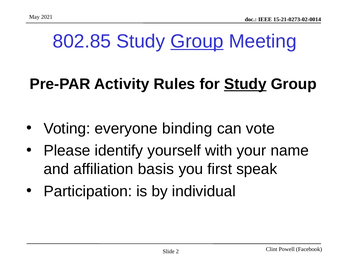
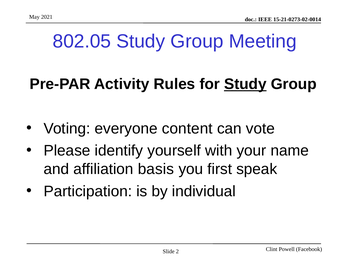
802.85: 802.85 -> 802.05 (82, 41)
Group underline: present -> none (197, 41)
binding: binding -> content (187, 128)
